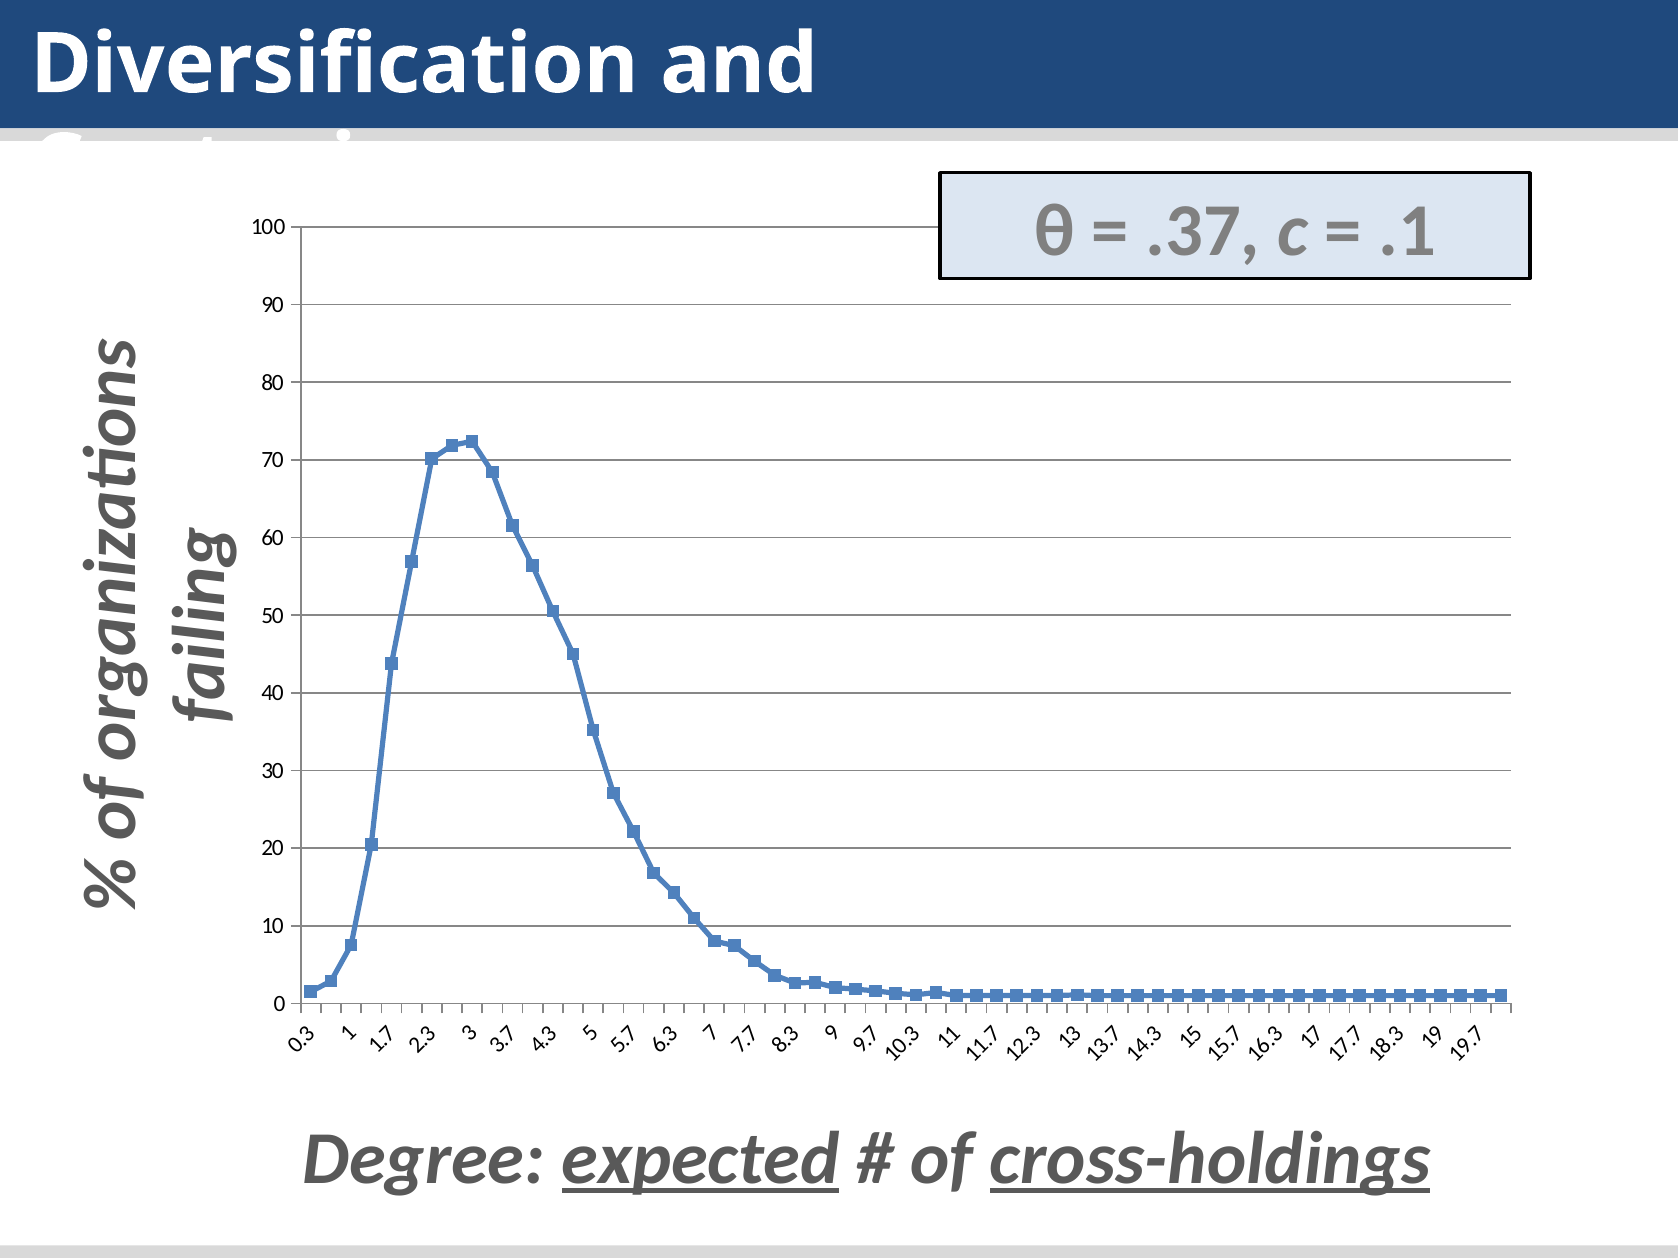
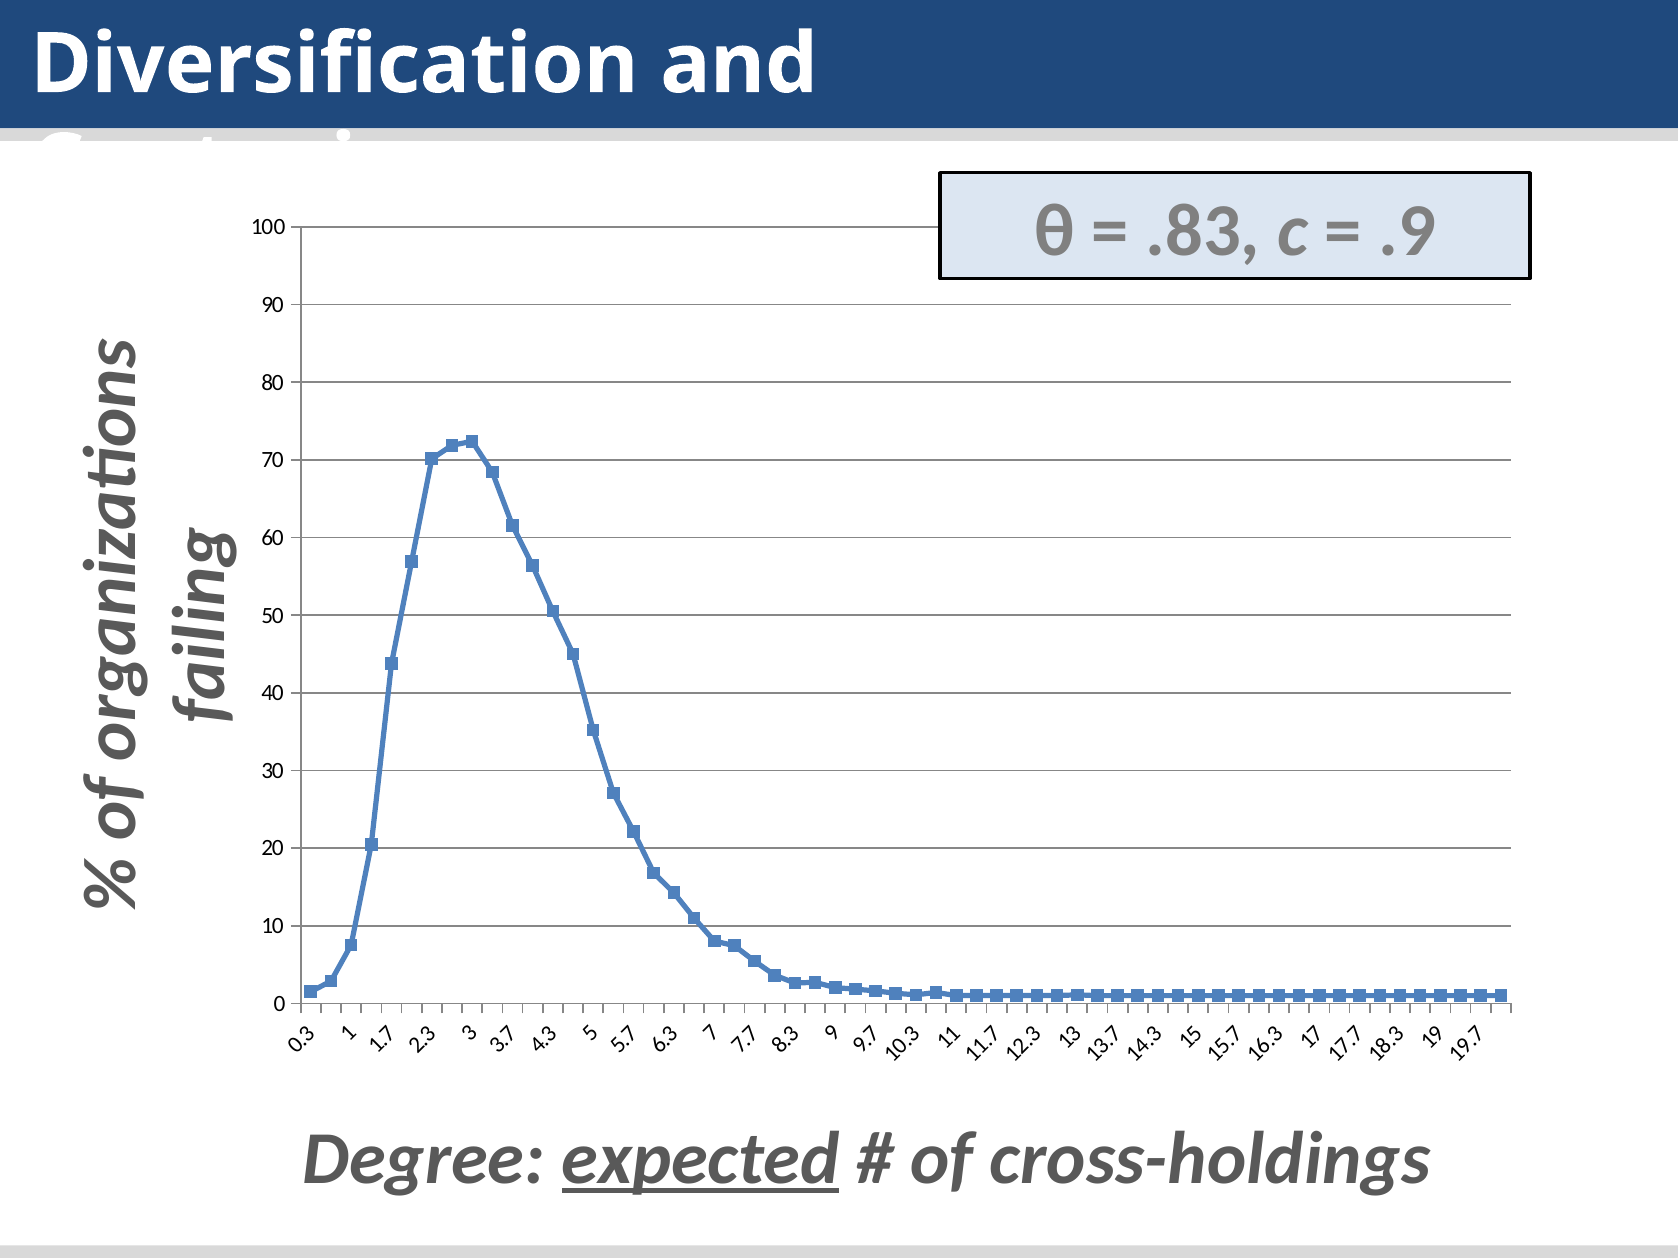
.37: .37 -> .83 (1203, 231)
.1: .1 -> .9 (1407, 231)
cross-holdings underline: present -> none (1210, 1159)
